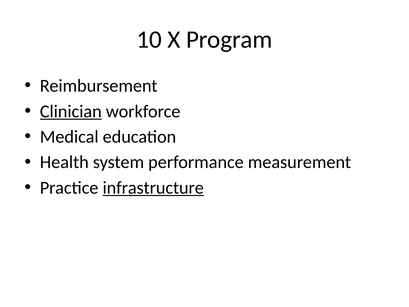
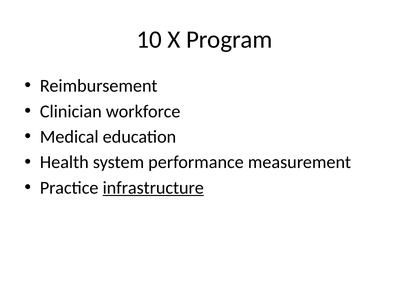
Clinician underline: present -> none (71, 111)
